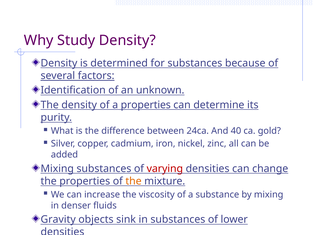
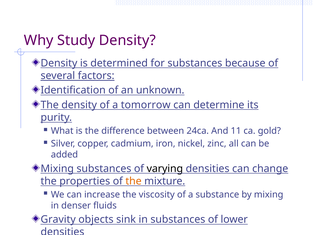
a properties: properties -> tomorrow (146, 105)
40: 40 -> 11 (236, 131)
varying colour: red -> black (165, 168)
